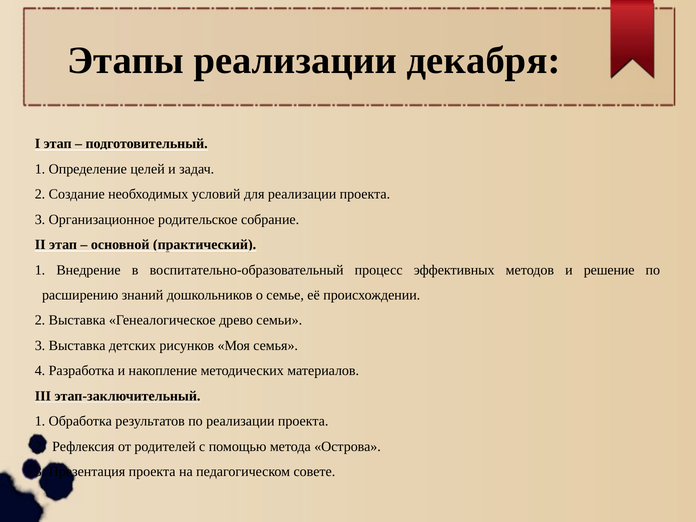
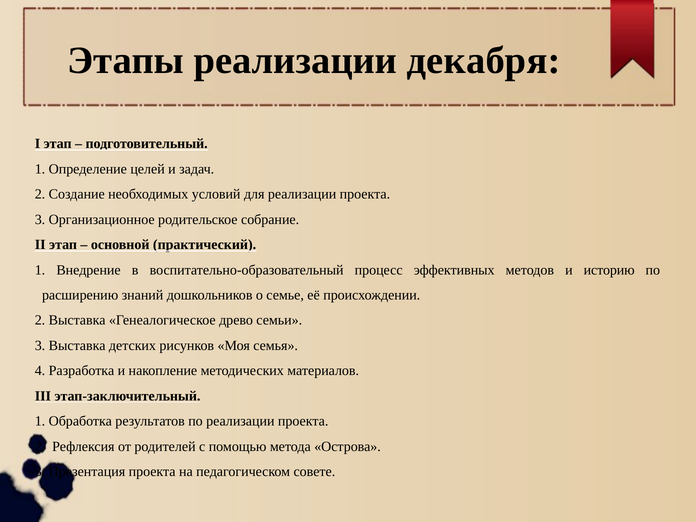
решение: решение -> историю (609, 270)
